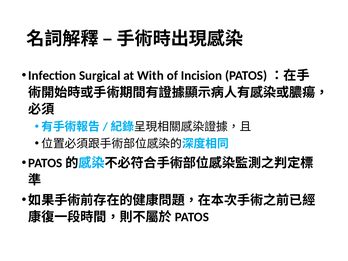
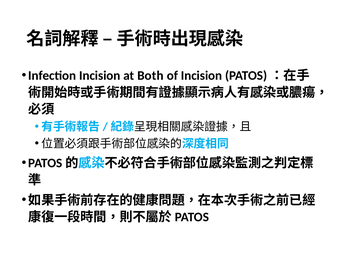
Infection Surgical: Surgical -> Incision (100, 76)
With: With -> Both (150, 76)
